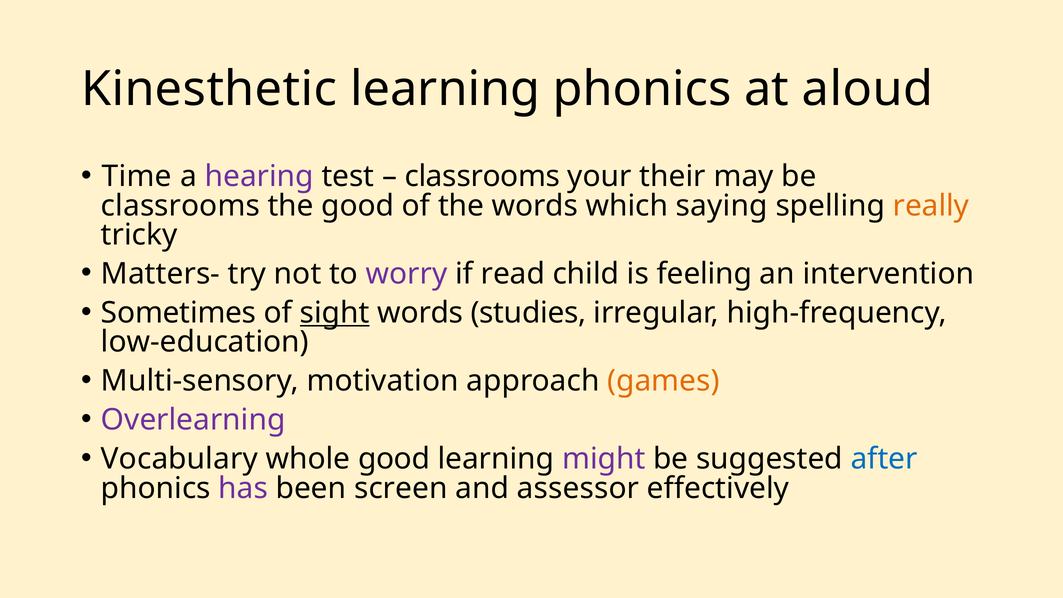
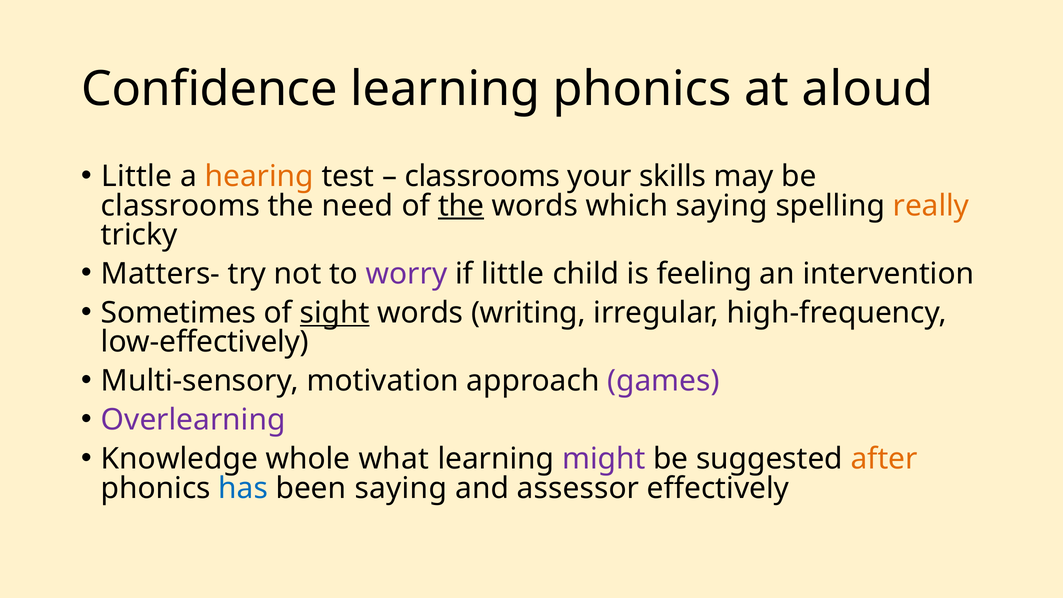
Kinesthetic: Kinesthetic -> Confidence (209, 89)
Time: Time -> Little (137, 177)
hearing colour: purple -> orange (259, 177)
their: their -> skills (673, 177)
the good: good -> need (358, 206)
the underline: none -> present (461, 206)
if read: read -> little (513, 274)
studies: studies -> writing (528, 313)
low-education: low-education -> low-effectively (205, 342)
games colour: orange -> purple (663, 381)
Vocabulary: Vocabulary -> Knowledge (179, 459)
whole good: good -> what (394, 459)
after colour: blue -> orange (884, 459)
has colour: purple -> blue (243, 488)
been screen: screen -> saying (401, 488)
